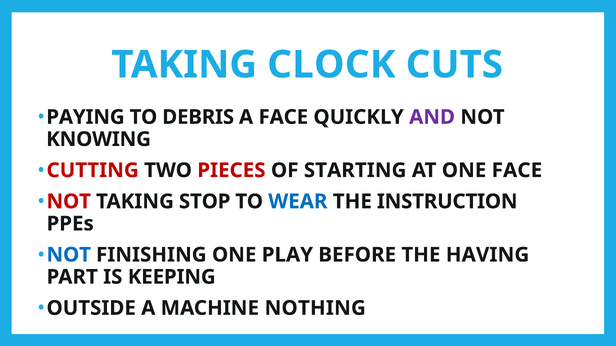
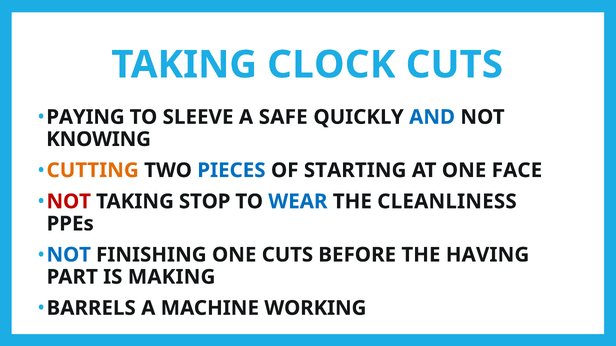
DEBRIS: DEBRIS -> SLEEVE (198, 117)
A FACE: FACE -> SAFE (283, 117)
AND colour: purple -> blue (432, 117)
CUTTING colour: red -> orange (93, 171)
PIECES colour: red -> blue (231, 171)
INSTRUCTION: INSTRUCTION -> CLEANLINESS (447, 202)
ONE PLAY: PLAY -> CUTS (287, 255)
KEEPING: KEEPING -> MAKING (172, 277)
OUTSIDE: OUTSIDE -> BARRELS (91, 309)
NOTHING: NOTHING -> WORKING (315, 309)
